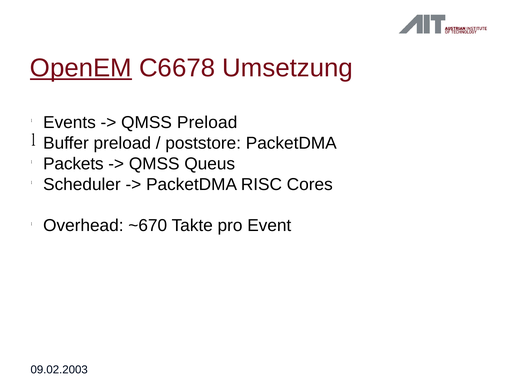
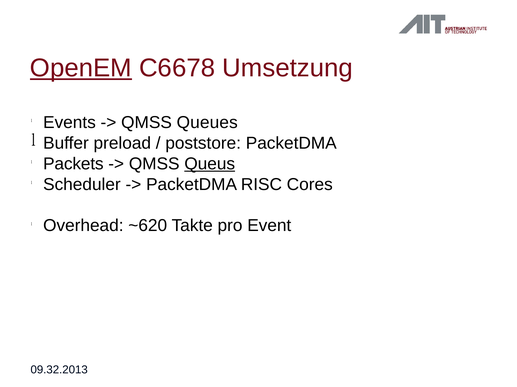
QMSS Preload: Preload -> Queues (207, 123)
Queus underline: none -> present (210, 164)
~670: ~670 -> ~620 (148, 226)
09.02.2003: 09.02.2003 -> 09.32.2013 (59, 370)
